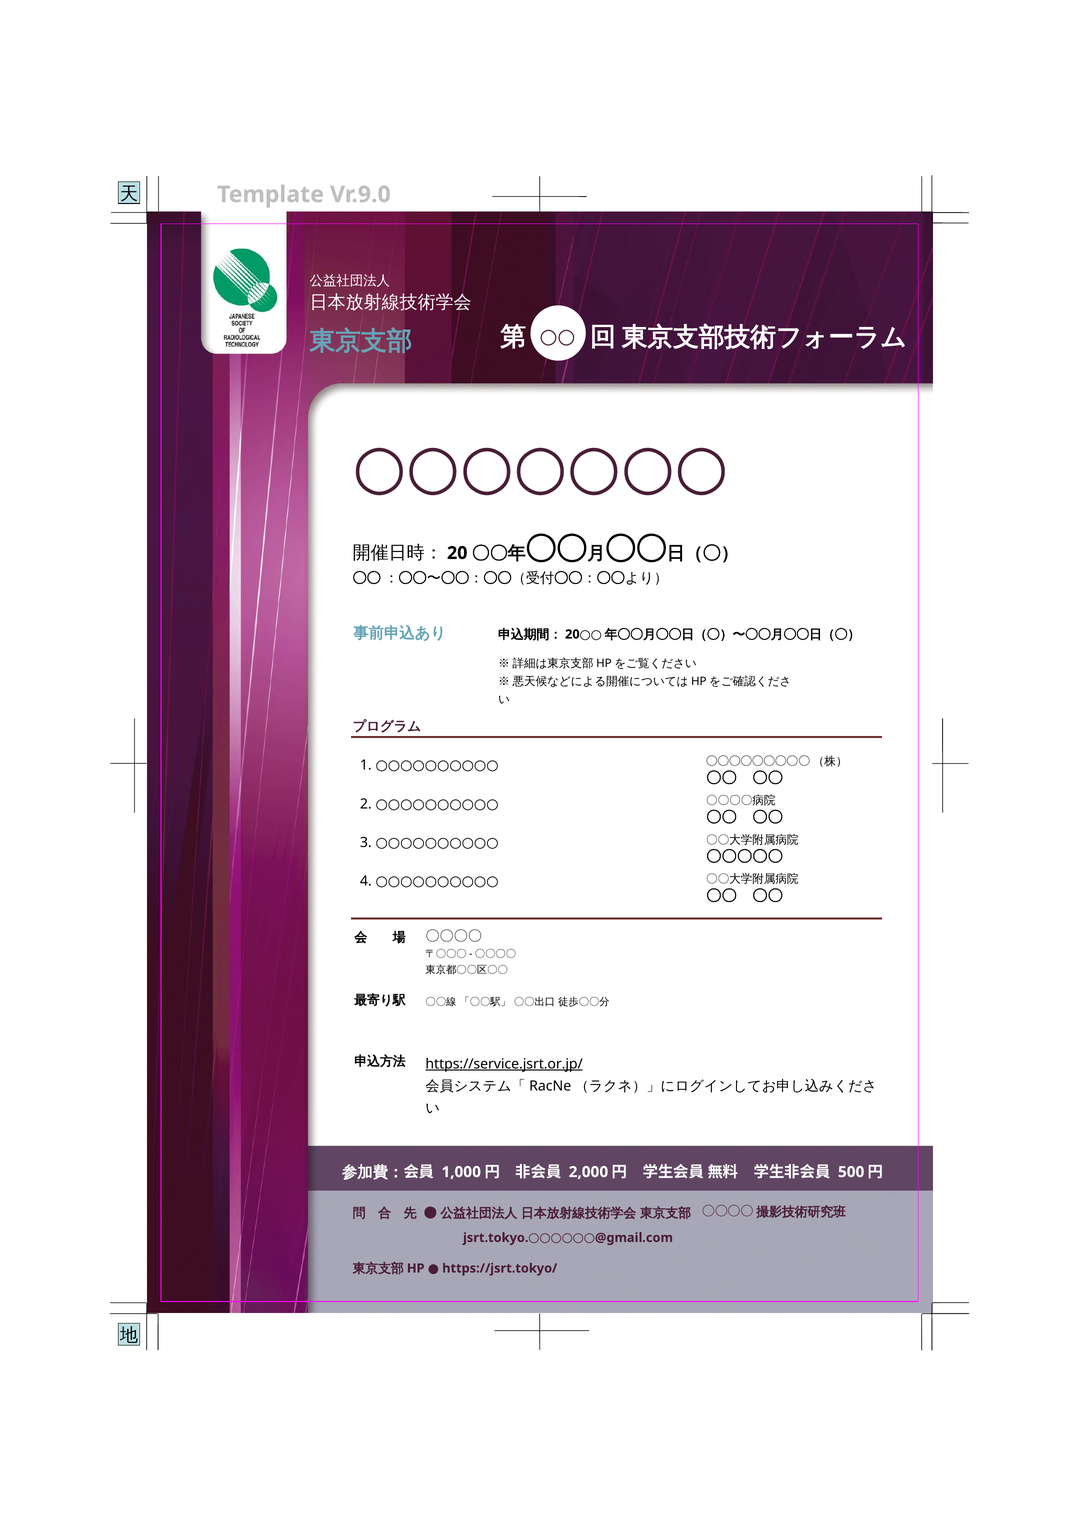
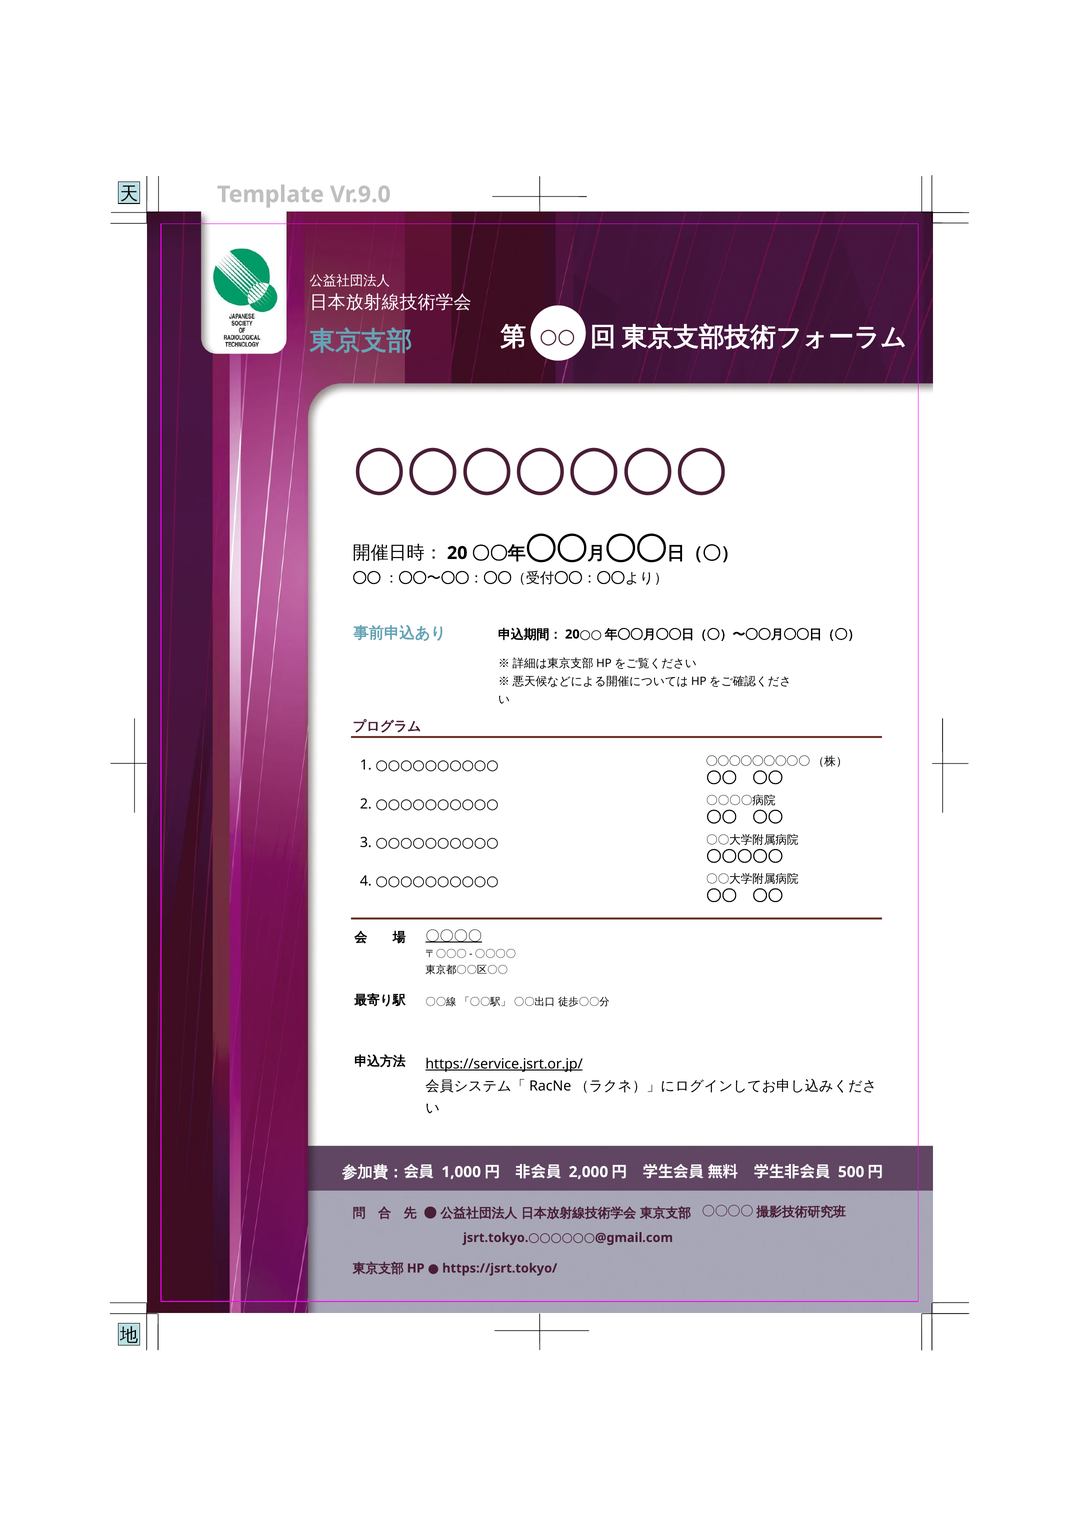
〇〇〇〇 underline: none -> present (454, 936)
